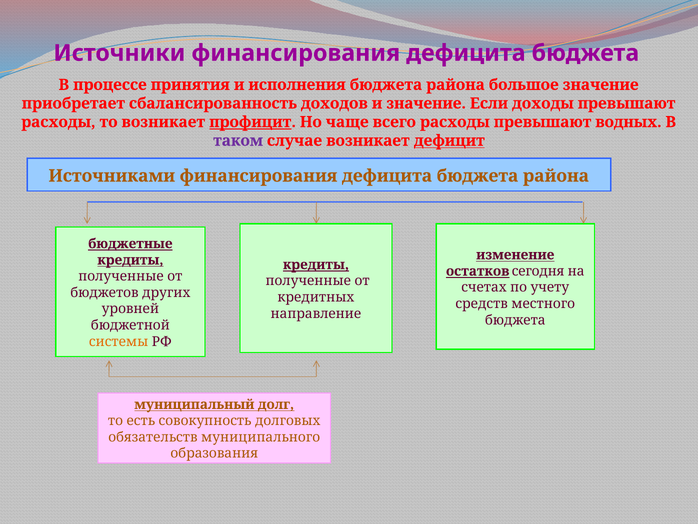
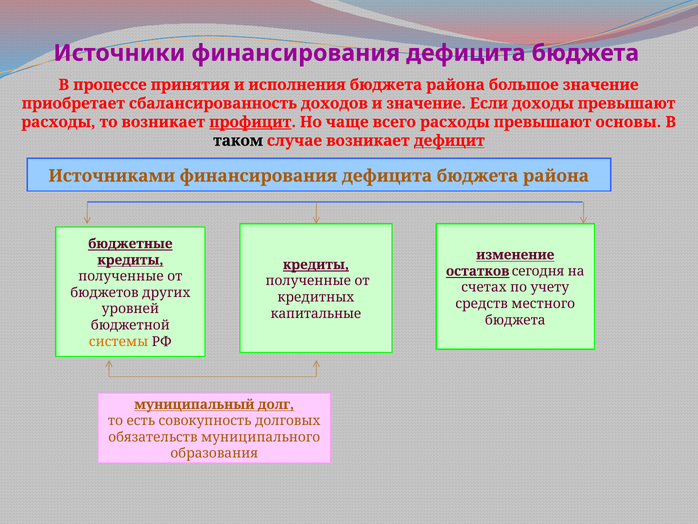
водных: водных -> основы (628, 122)
таком colour: purple -> black (238, 141)
направление: направление -> капитальные (316, 313)
